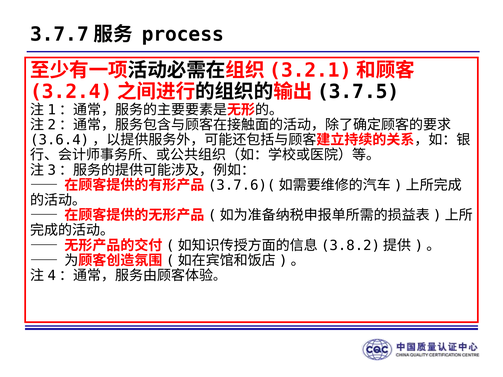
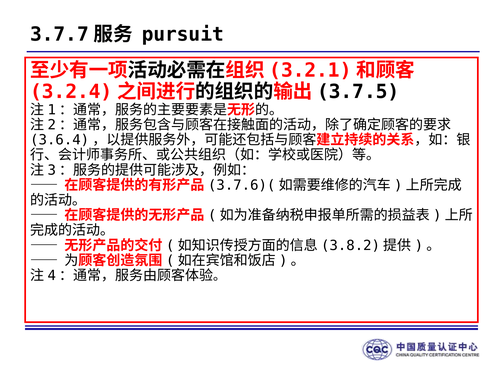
process: process -> pursuit (183, 34)
